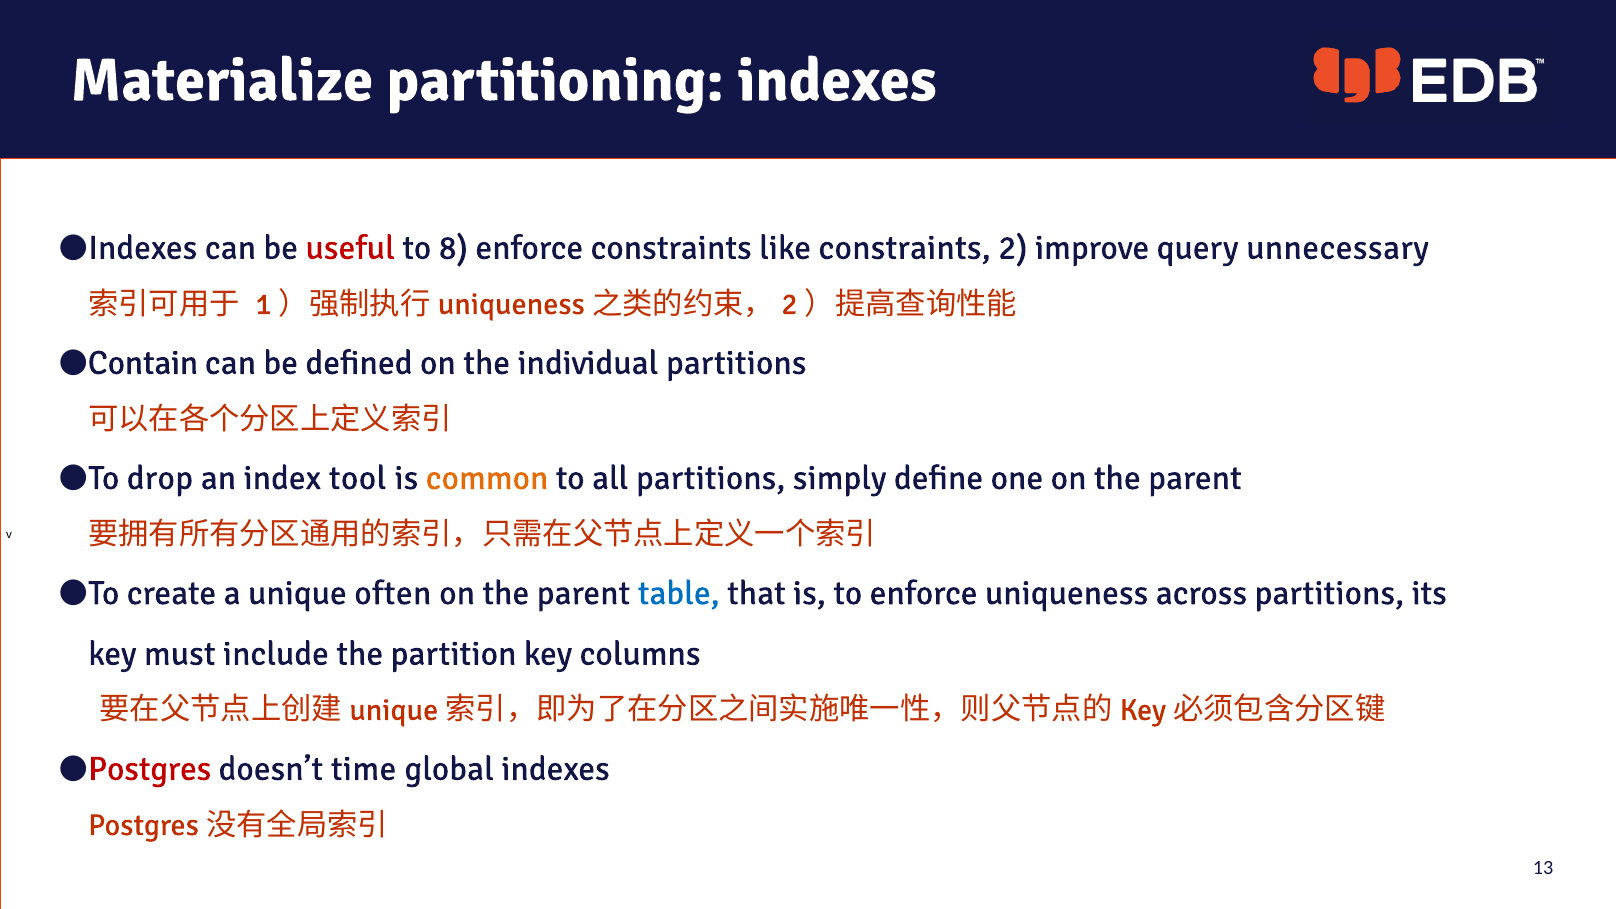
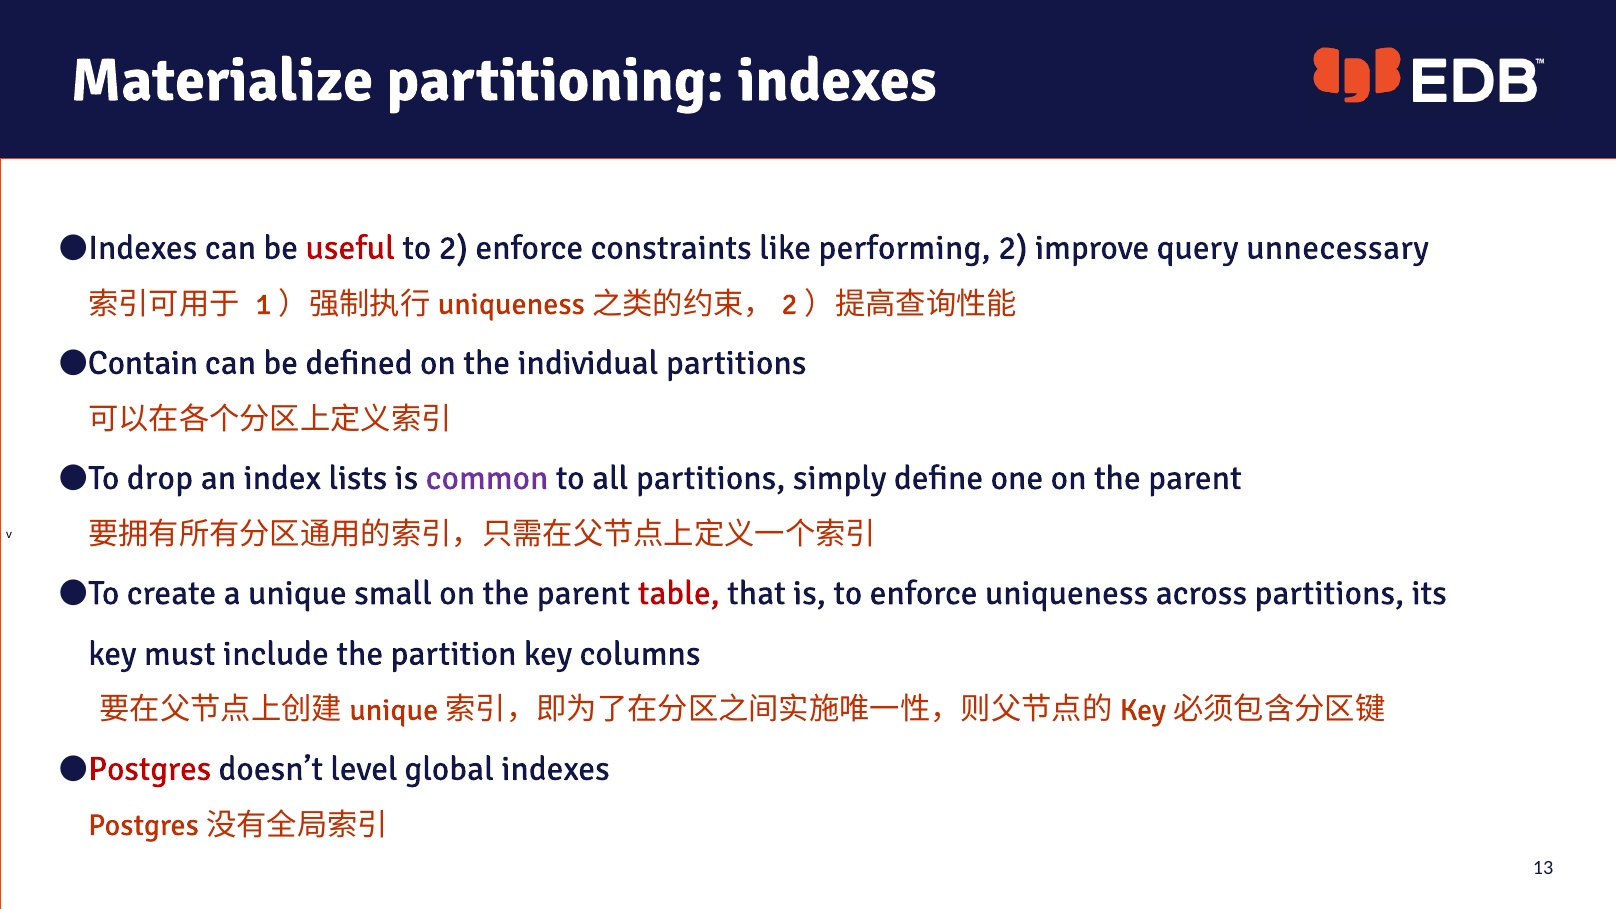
to 8: 8 -> 2 (453, 248)
like constraints: constraints -> performing (905, 248)
tool: tool -> lists (358, 478)
common colour: orange -> purple (487, 478)
often: often -> small (393, 593)
table colour: blue -> red (679, 593)
time: time -> level (364, 769)
